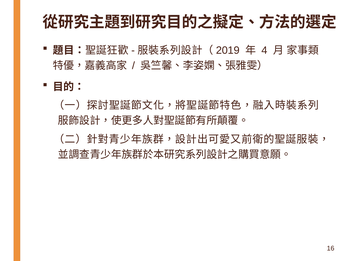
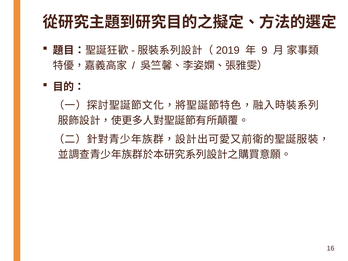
4: 4 -> 9 (264, 50)
